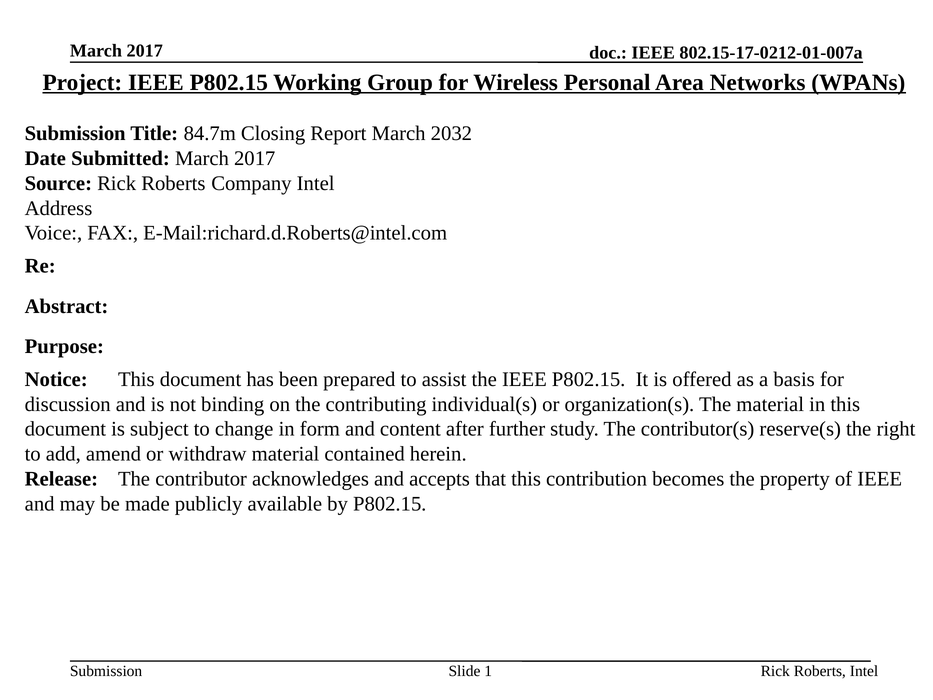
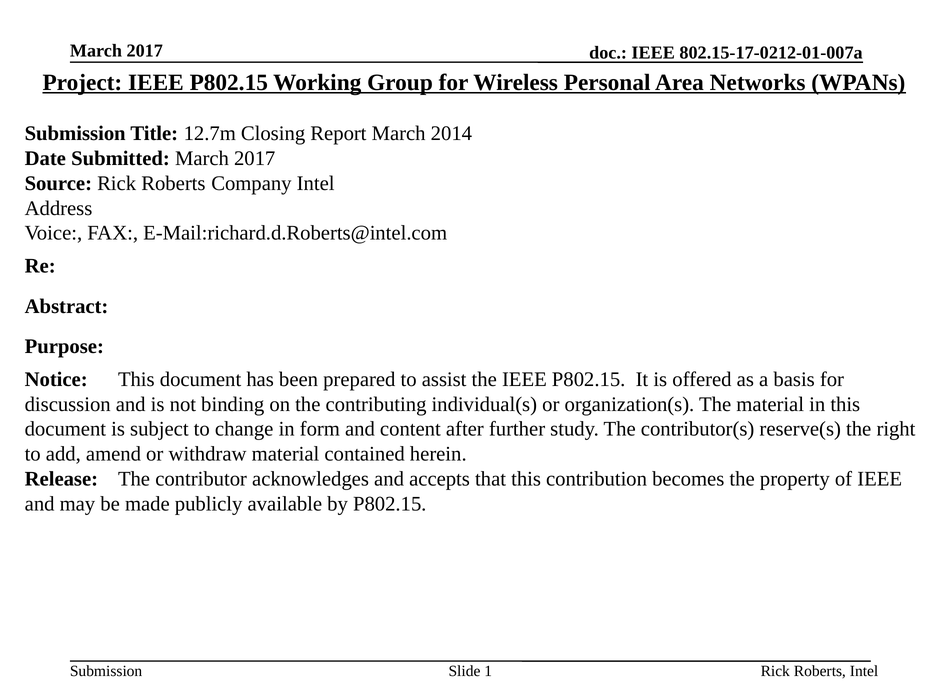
84.7m: 84.7m -> 12.7m (210, 134)
2032: 2032 -> 2014 (451, 134)
